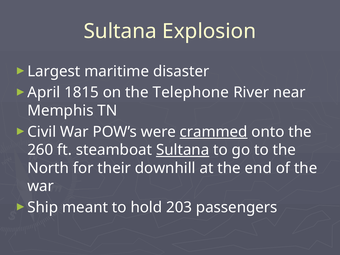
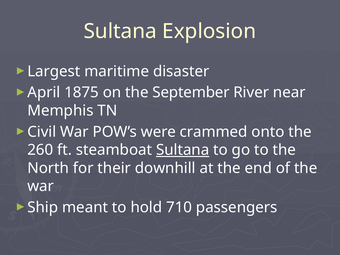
1815: 1815 -> 1875 (82, 92)
Telephone: Telephone -> September (191, 92)
crammed underline: present -> none (214, 132)
203: 203 -> 710 (179, 207)
